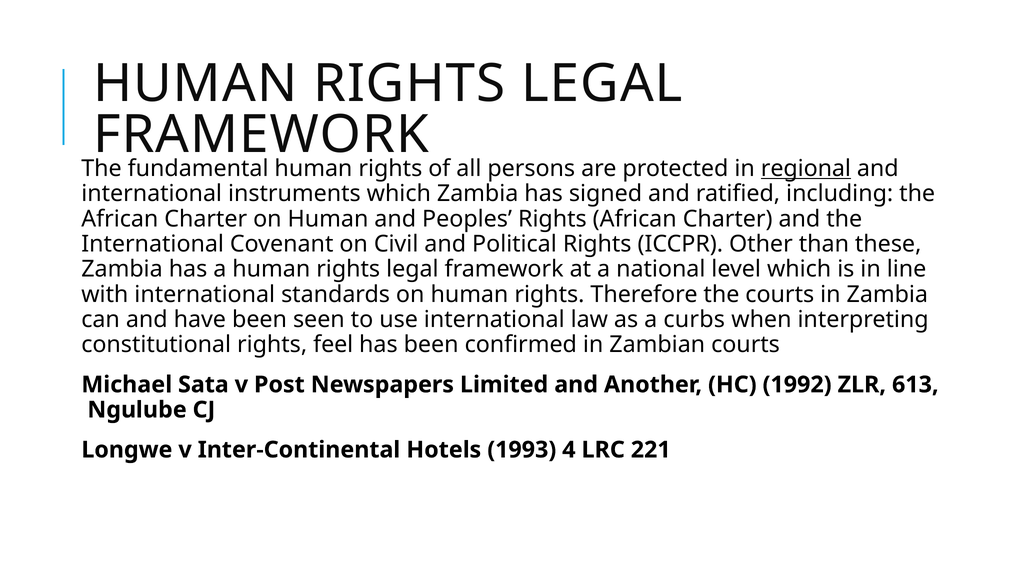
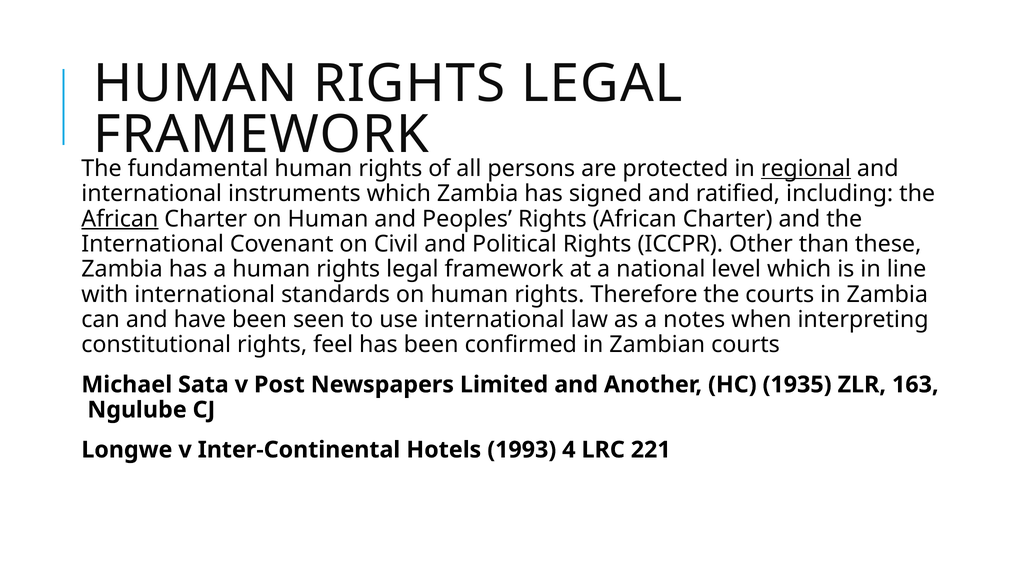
African underline: none -> present (120, 219)
curbs: curbs -> notes (694, 320)
1992: 1992 -> 1935 (797, 385)
613: 613 -> 163 (915, 385)
